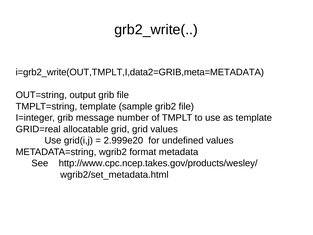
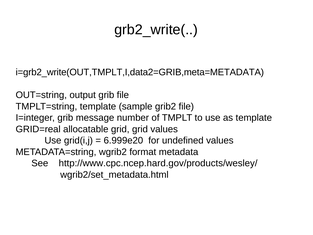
2.999e20: 2.999e20 -> 6.999e20 (123, 140)
http://www.cpc.ncep.takes.gov/products/wesley/: http://www.cpc.ncep.takes.gov/products/wesley/ -> http://www.cpc.ncep.hard.gov/products/wesley/ (158, 163)
